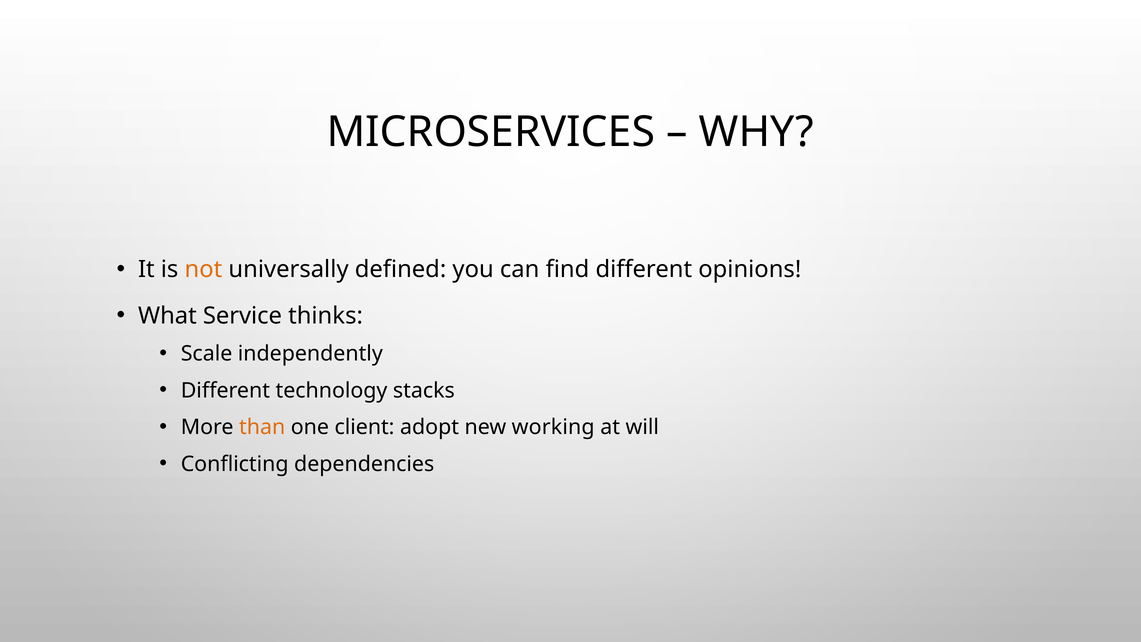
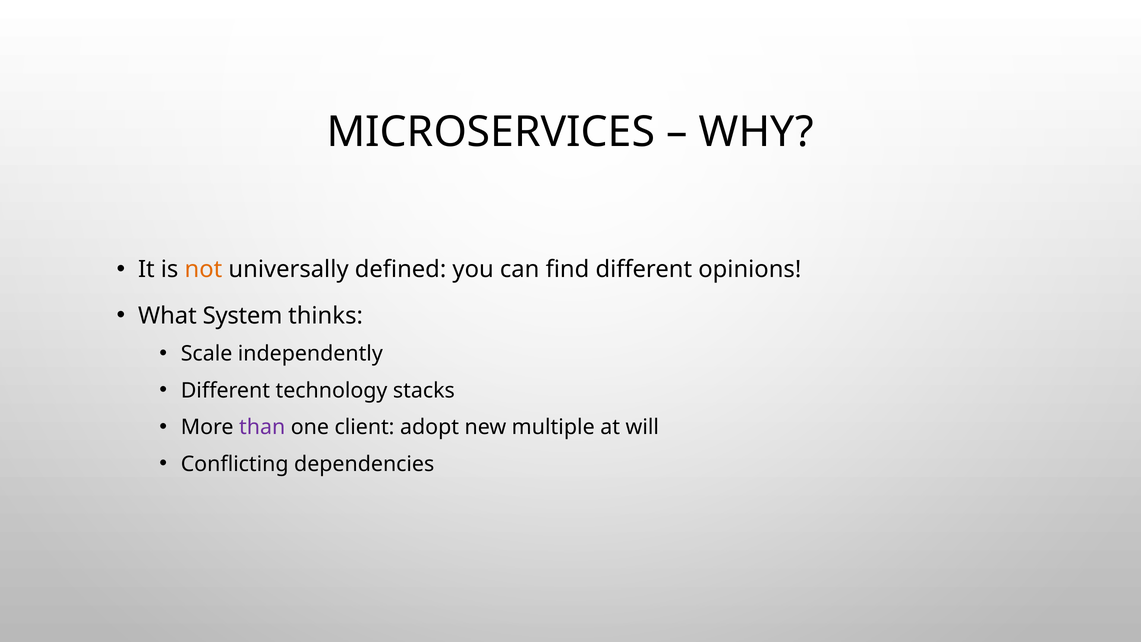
Service: Service -> System (243, 316)
than colour: orange -> purple (262, 427)
working: working -> multiple (553, 427)
